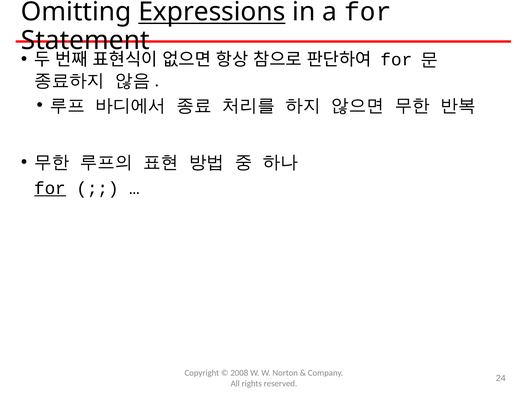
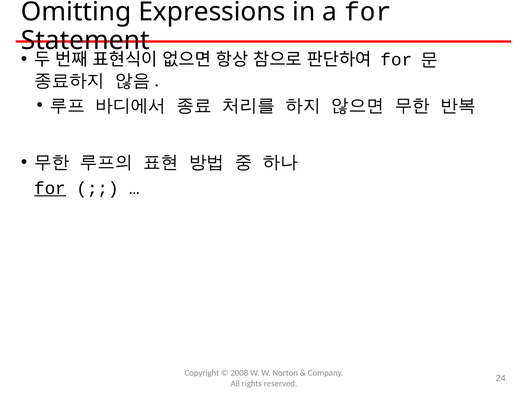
Expressions underline: present -> none (212, 12)
